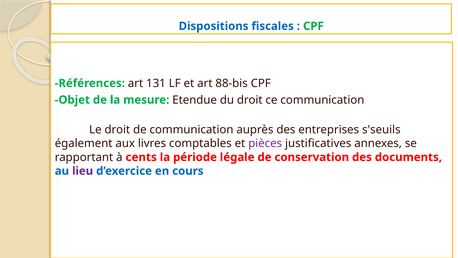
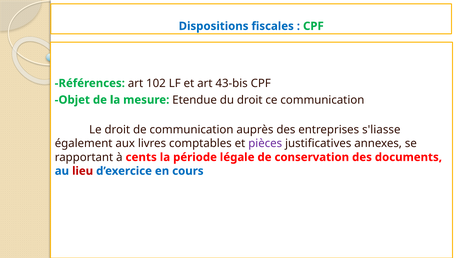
131: 131 -> 102 (156, 83)
88-bis: 88-bis -> 43-bis (232, 83)
s'seuils: s'seuils -> s'liasse (381, 130)
lieu colour: purple -> red (83, 171)
